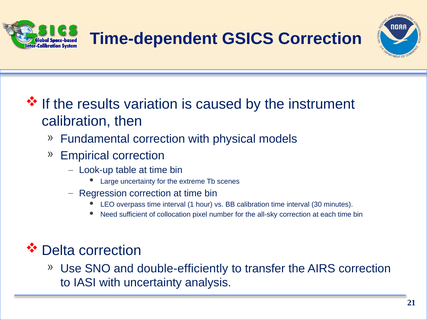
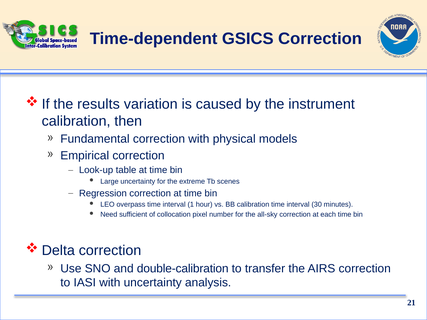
double-efficiently: double-efficiently -> double-calibration (183, 269)
